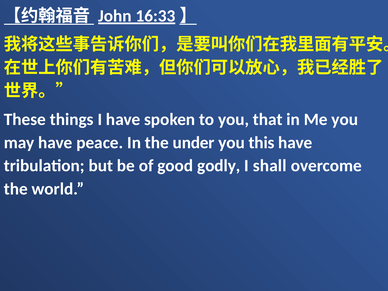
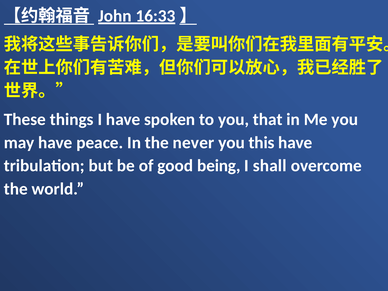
under: under -> never (193, 143)
godly: godly -> being (219, 166)
